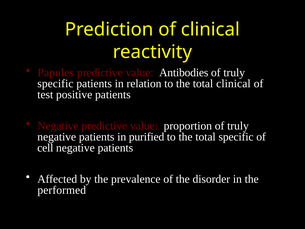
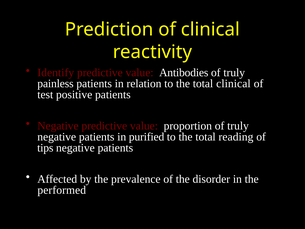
Papules: Papules -> Identify (56, 73)
specific: specific -> painless (55, 84)
total specific: specific -> reading (236, 137)
cell: cell -> tips (45, 148)
